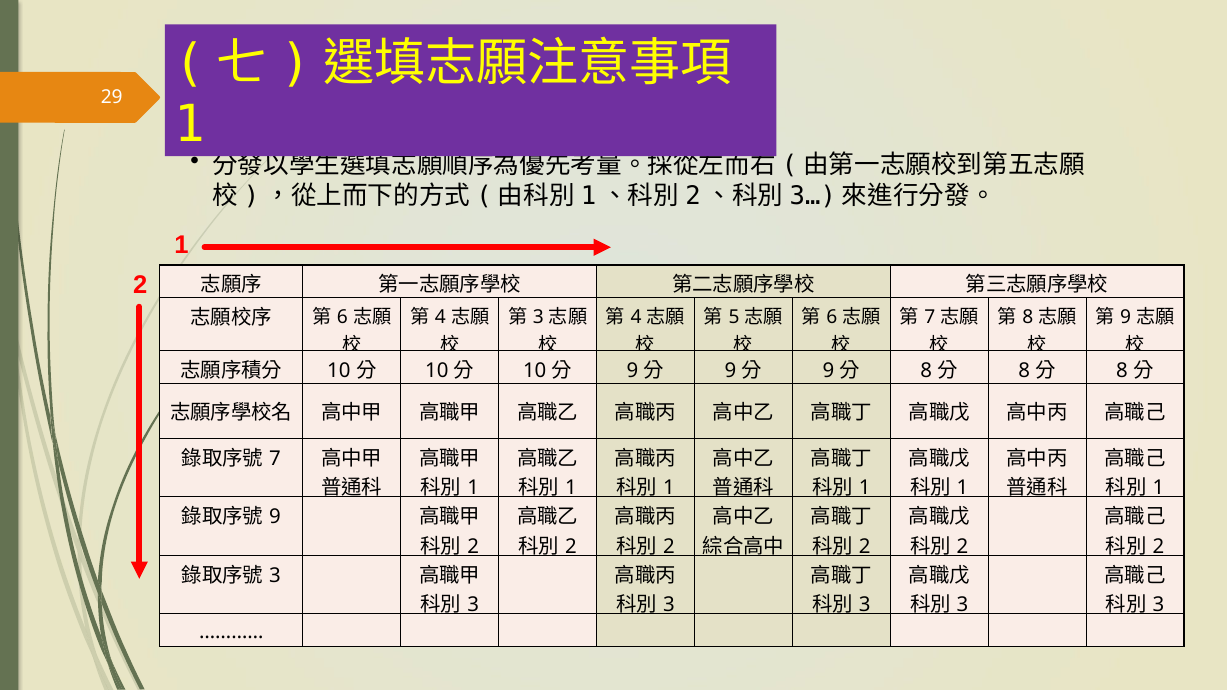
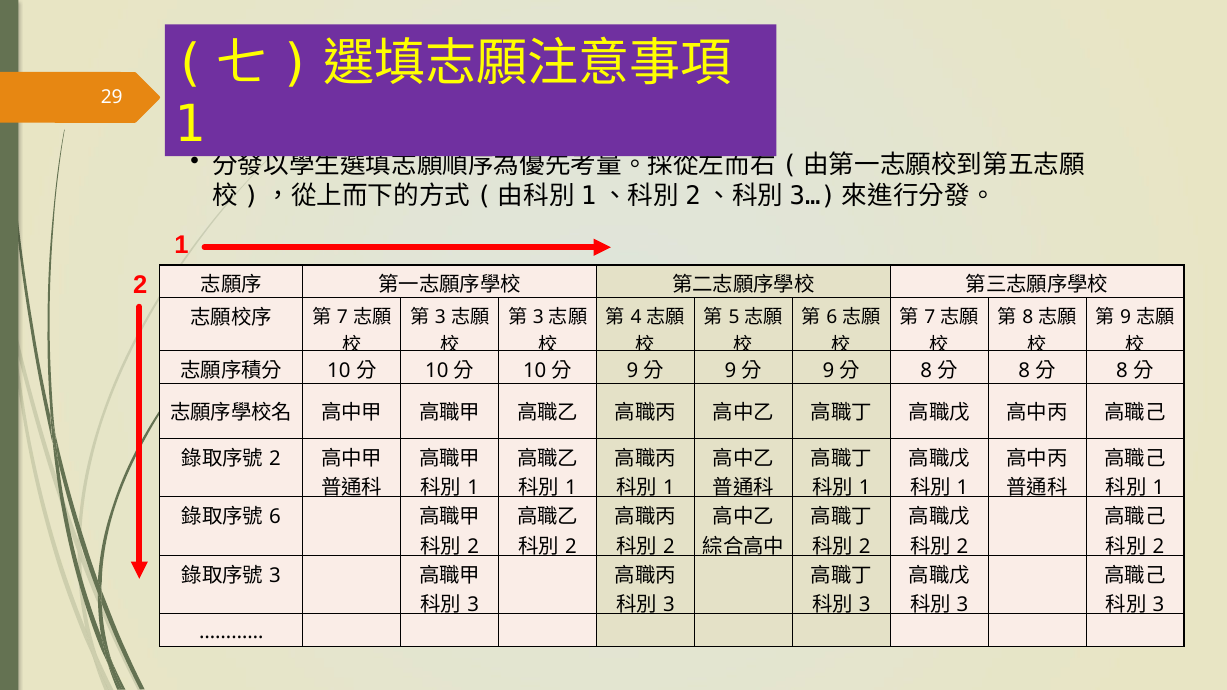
4: 4 -> 3 (440, 317)
6: 6 -> 7 (342, 317)
7: 7 -> 2 (275, 458)
9: 9 -> 6 (275, 517)
